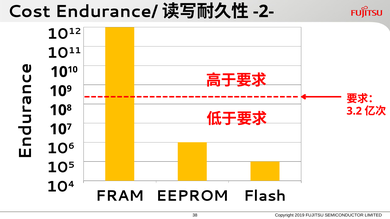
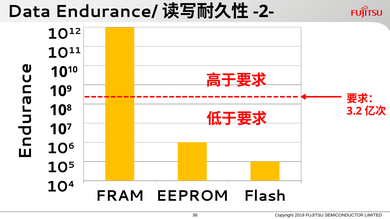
Cost: Cost -> Data (29, 11)
